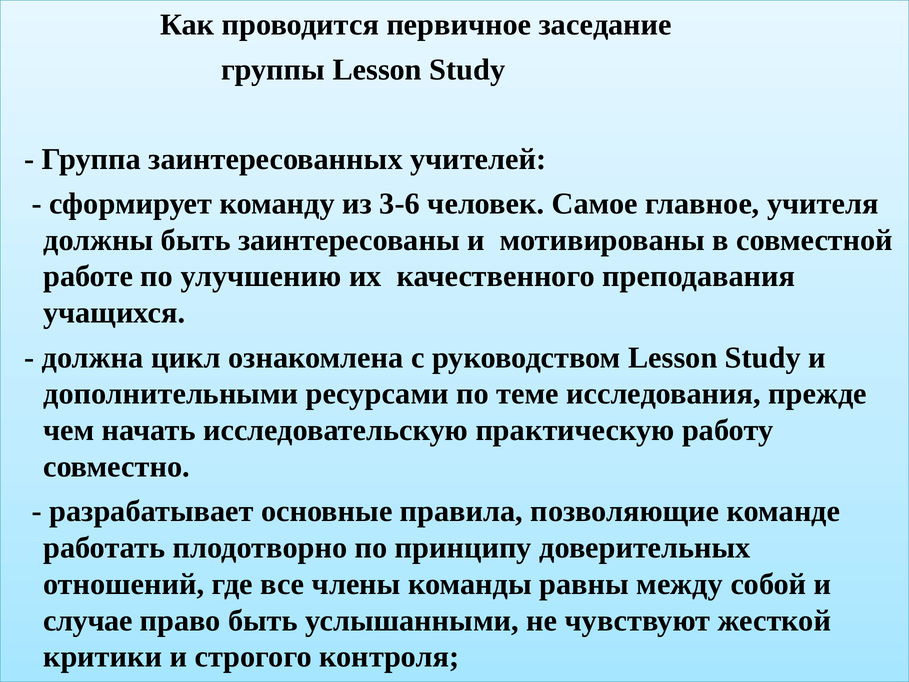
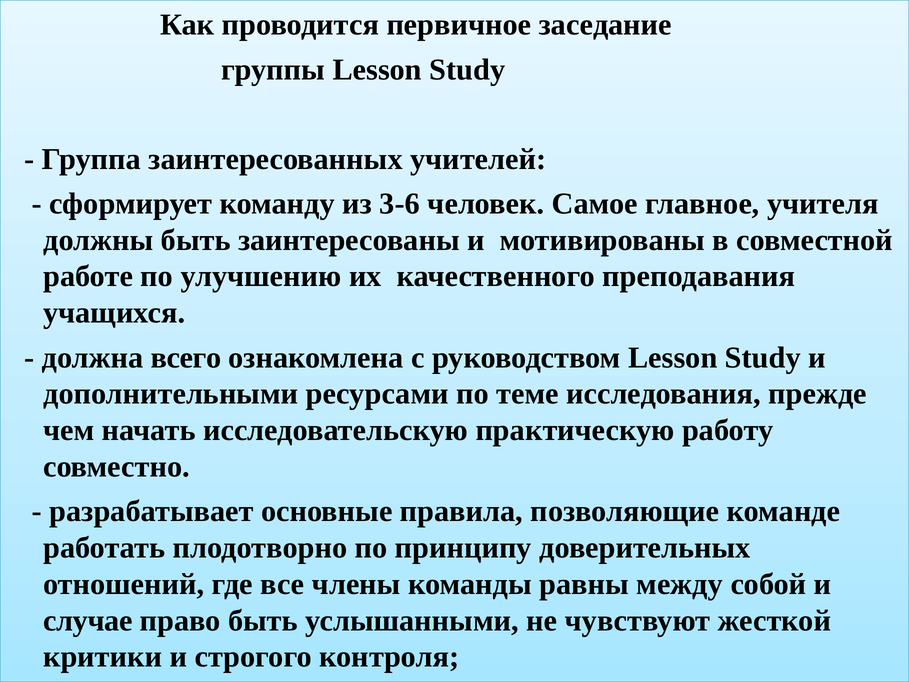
цикл: цикл -> всего (186, 357)
